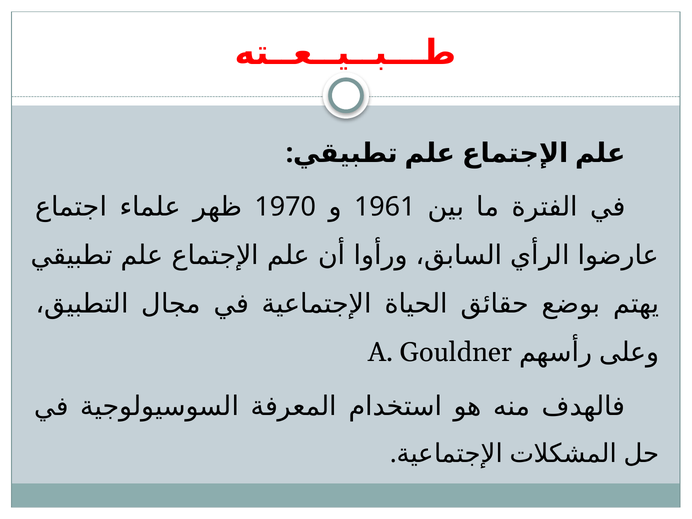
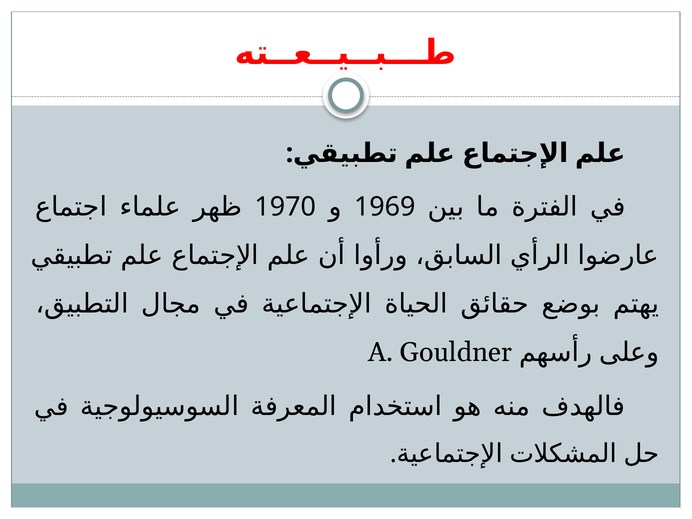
1961: 1961 -> 1969 (385, 207)
